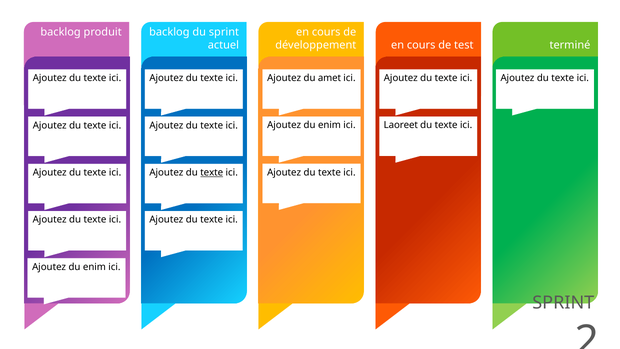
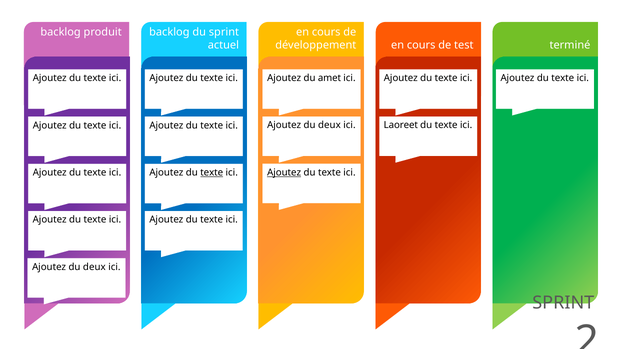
enim: enim -> deux (329, 125)
Ajoutez underline: none -> present (284, 172)
enim: enim -> deux (94, 267)
